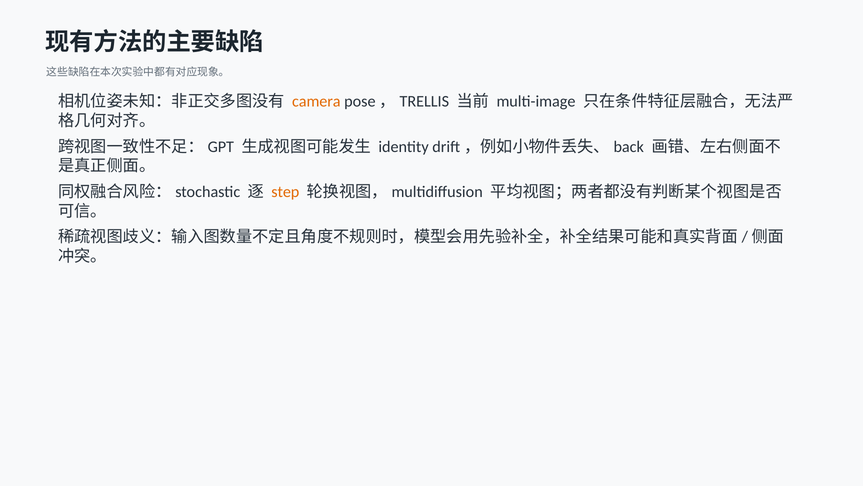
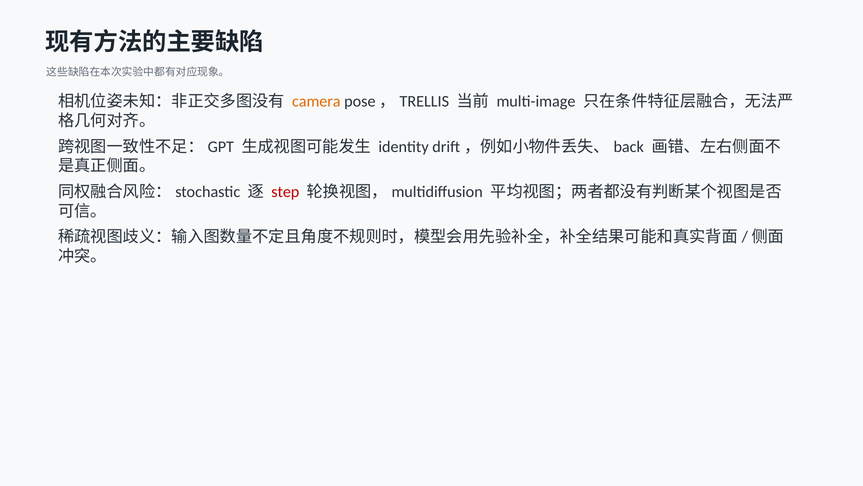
step colour: orange -> red (285, 192)
